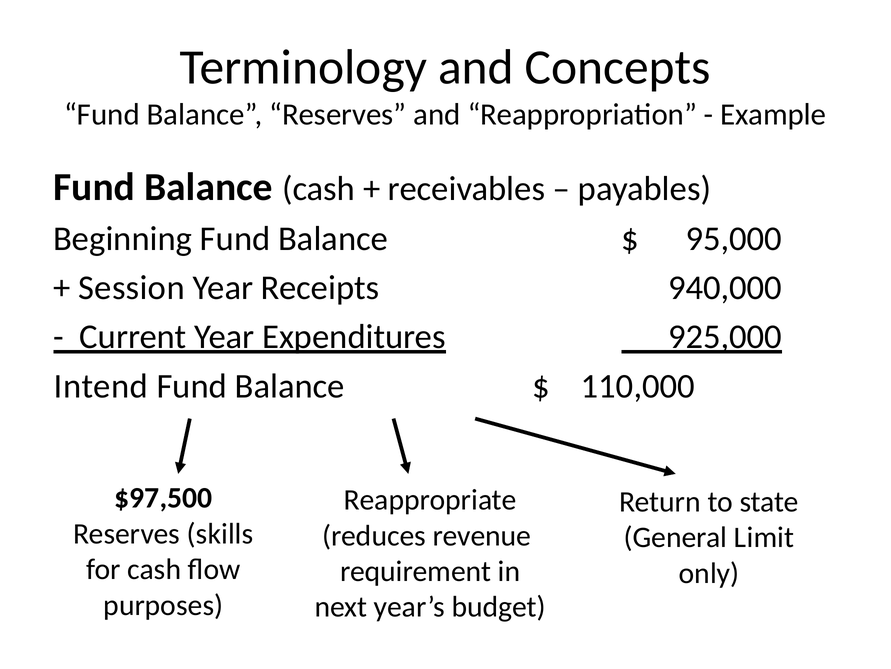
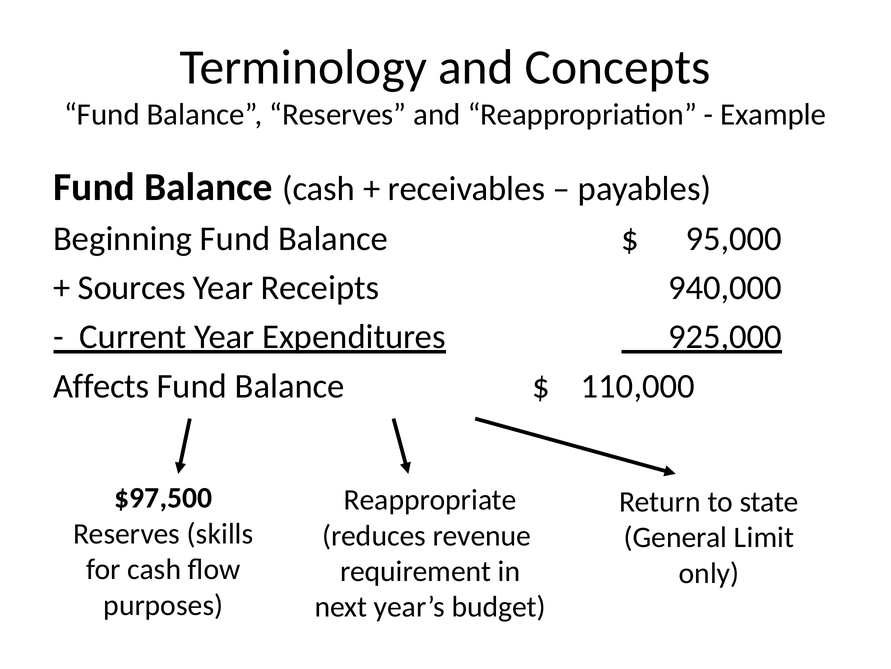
Session: Session -> Sources (132, 288)
Intend: Intend -> Affects (101, 386)
